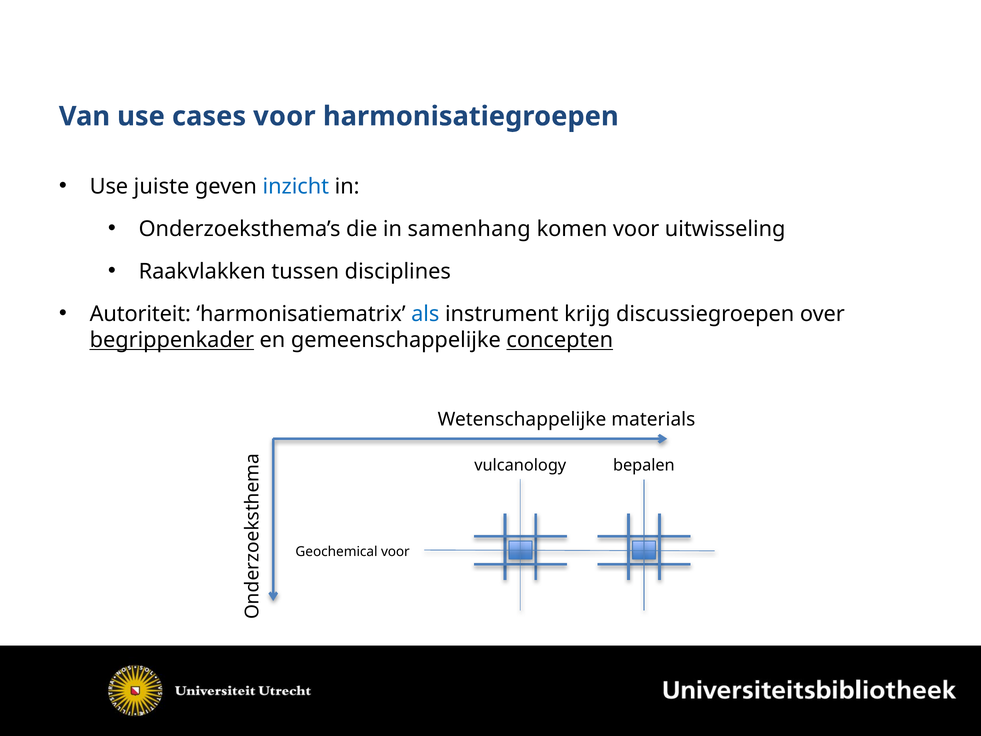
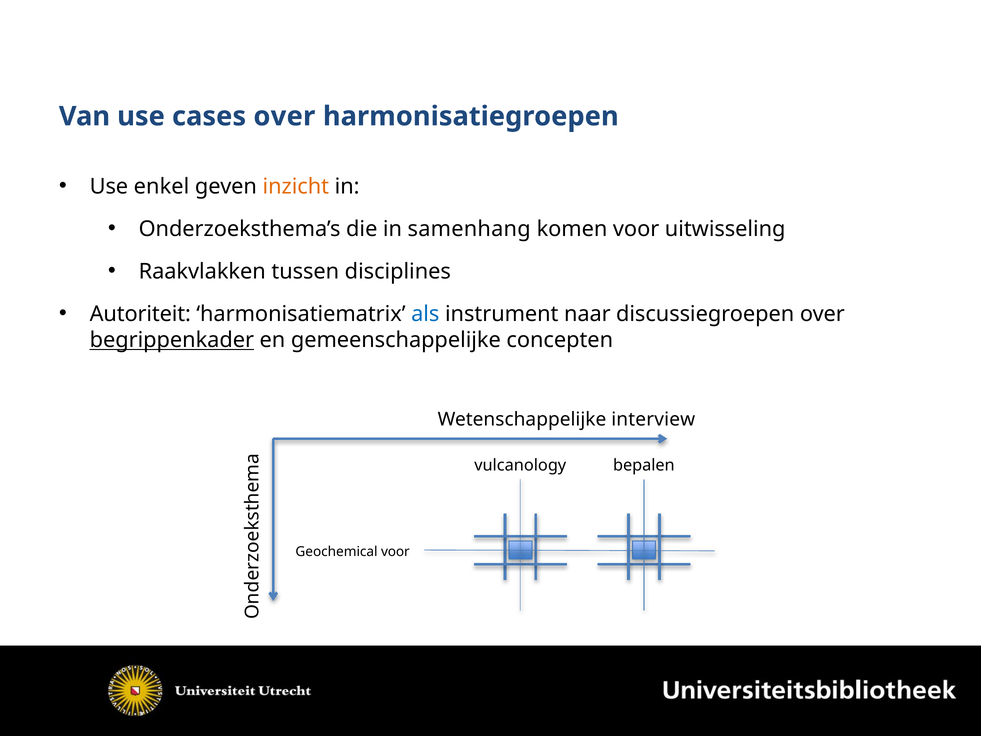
cases voor: voor -> over (284, 116)
juiste: juiste -> enkel (162, 186)
inzicht colour: blue -> orange (296, 186)
krijg: krijg -> naar (587, 314)
concepten underline: present -> none (560, 340)
materials: materials -> interview (653, 420)
